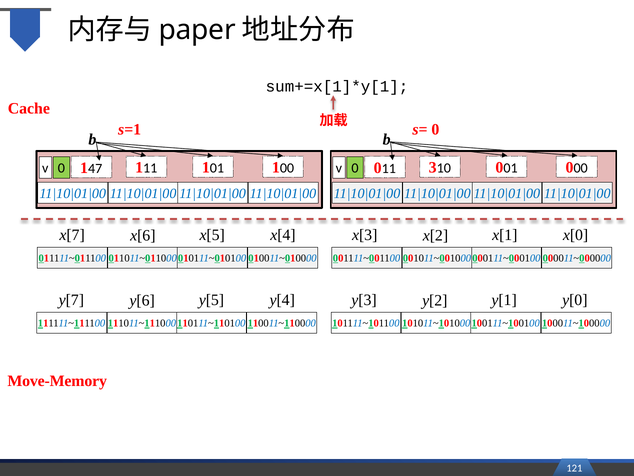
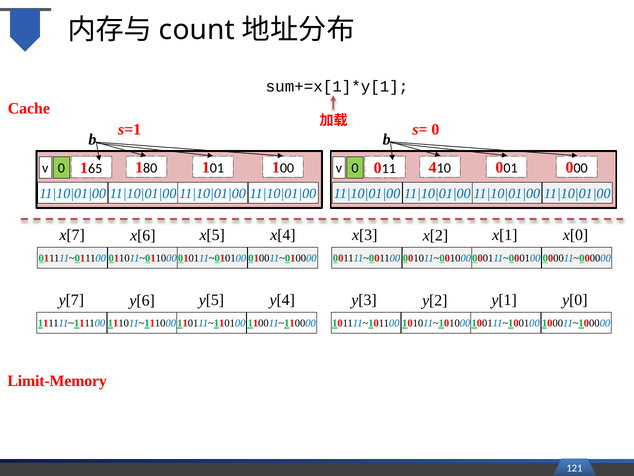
paper: paper -> count (197, 30)
47: 47 -> 65 (95, 168)
11: 11 -> 80 (150, 168)
3: 3 -> 4 (433, 168)
Move-Memory: Move-Memory -> Limit-Memory (57, 381)
